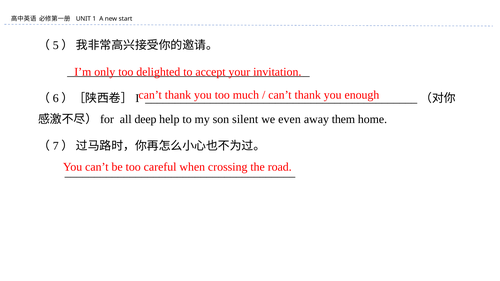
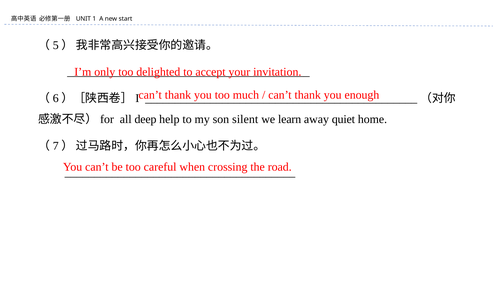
even: even -> learn (290, 120)
them: them -> quiet (343, 120)
